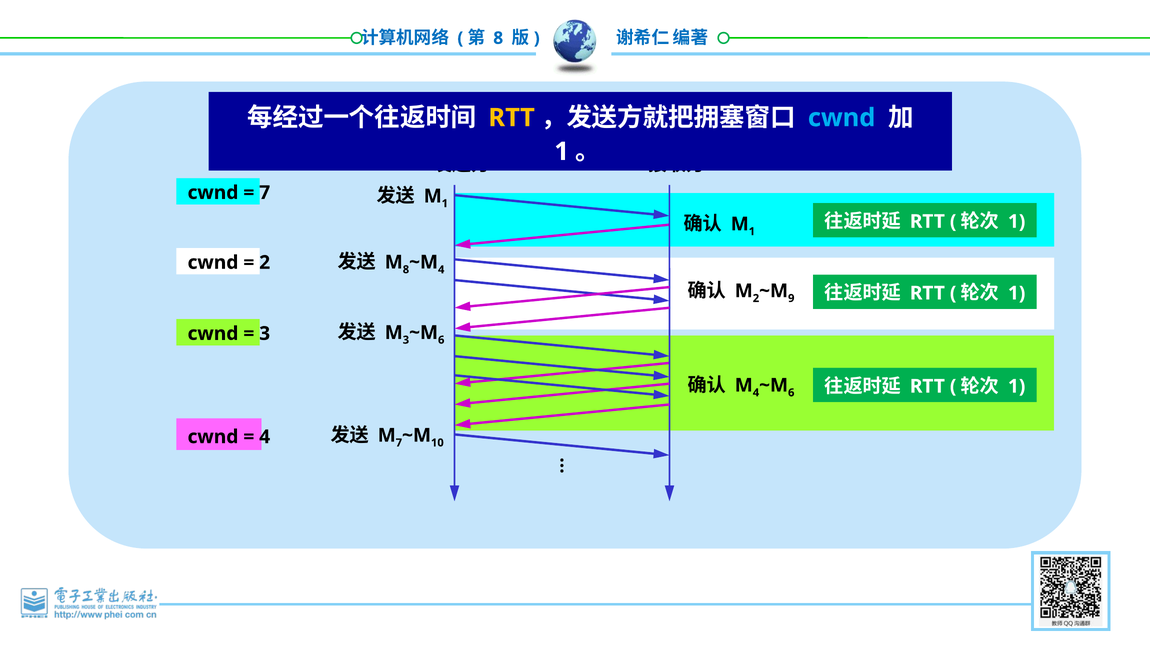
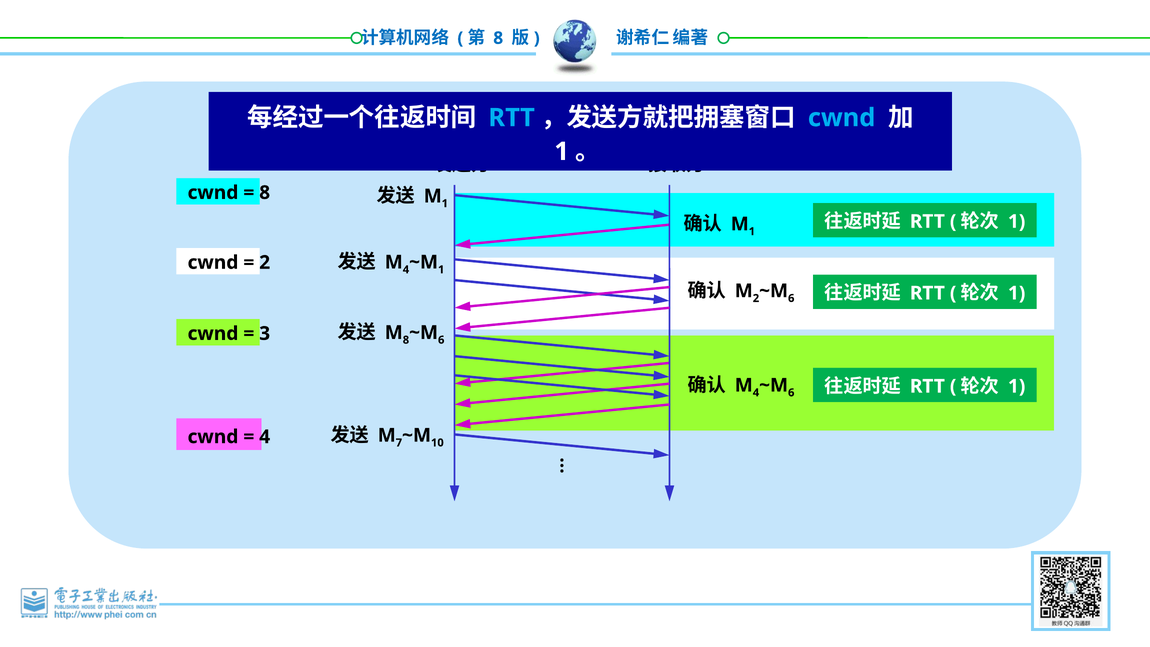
RTT colour: yellow -> light blue (512, 118)
7: 7 -> 8 (265, 193)
8: 8 -> 4 (406, 270)
4: 4 -> 1 (441, 270)
9: 9 -> 6 (791, 298)
3: 3 -> 8 (406, 340)
